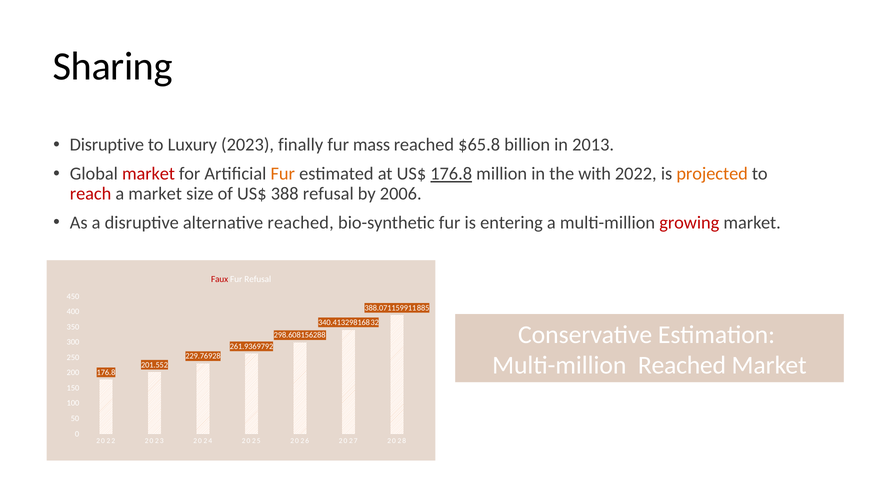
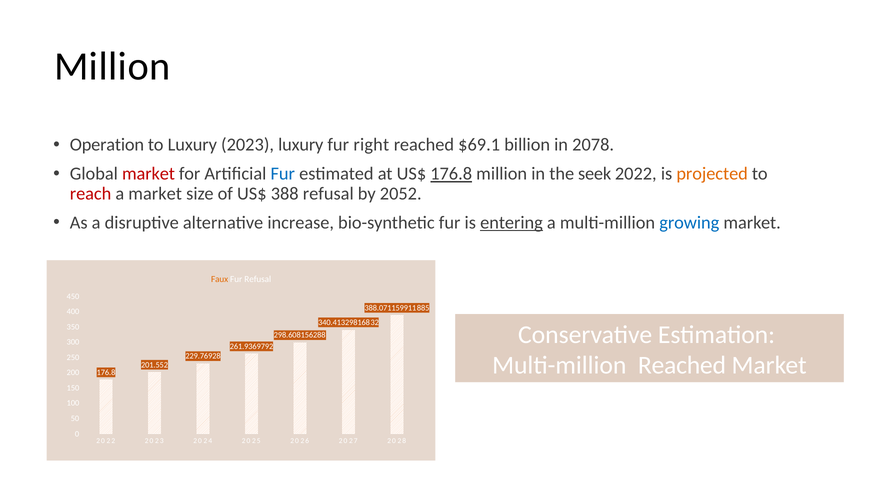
Sharing: Sharing -> Million (112, 66)
Disruptive: Disruptive -> Operation (107, 145)
2023 finally: finally -> luxury (301, 145)
mass: mass -> right (371, 145)
$65.8: $65.8 -> $69.1 (479, 145)
2013: 2013 -> 2078 (593, 145)
Fur colour: orange -> blue (283, 174)
with: with -> seek (595, 174)
2006: 2006 -> 2052 (401, 194)
alternative reached: reached -> increase (301, 223)
entering underline: none -> present (512, 223)
growing colour: red -> blue (689, 223)
Faux colour: red -> orange (220, 279)
